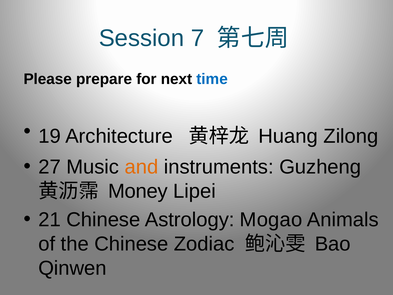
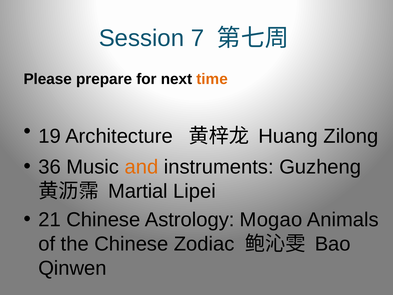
time colour: blue -> orange (212, 79)
27: 27 -> 36 (50, 167)
Money: Money -> Martial (138, 191)
